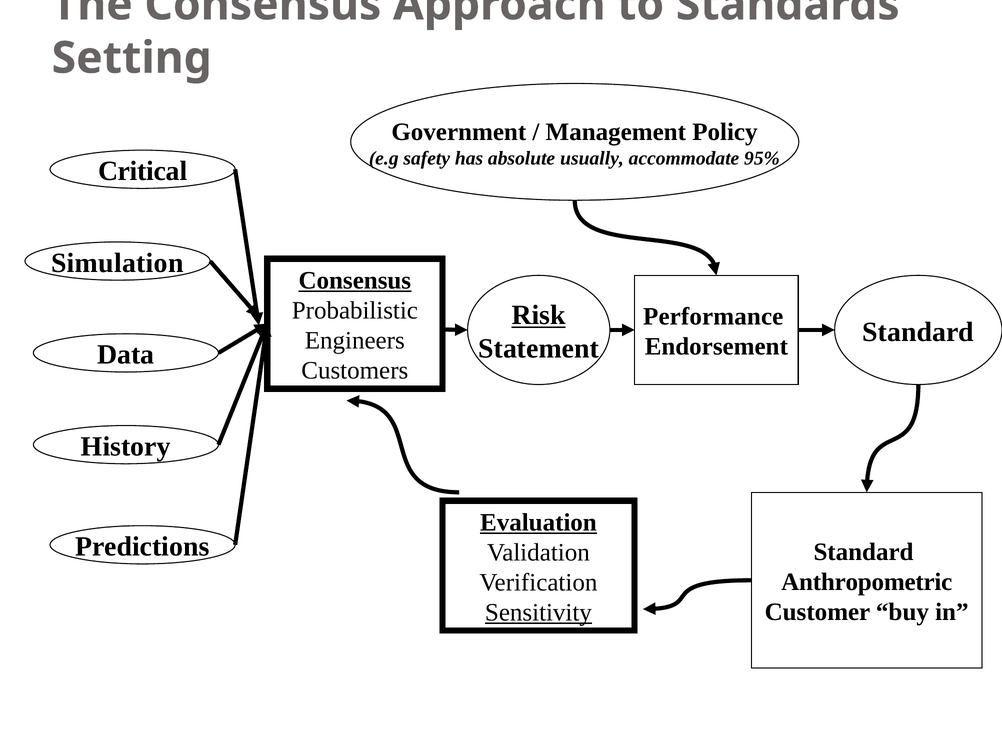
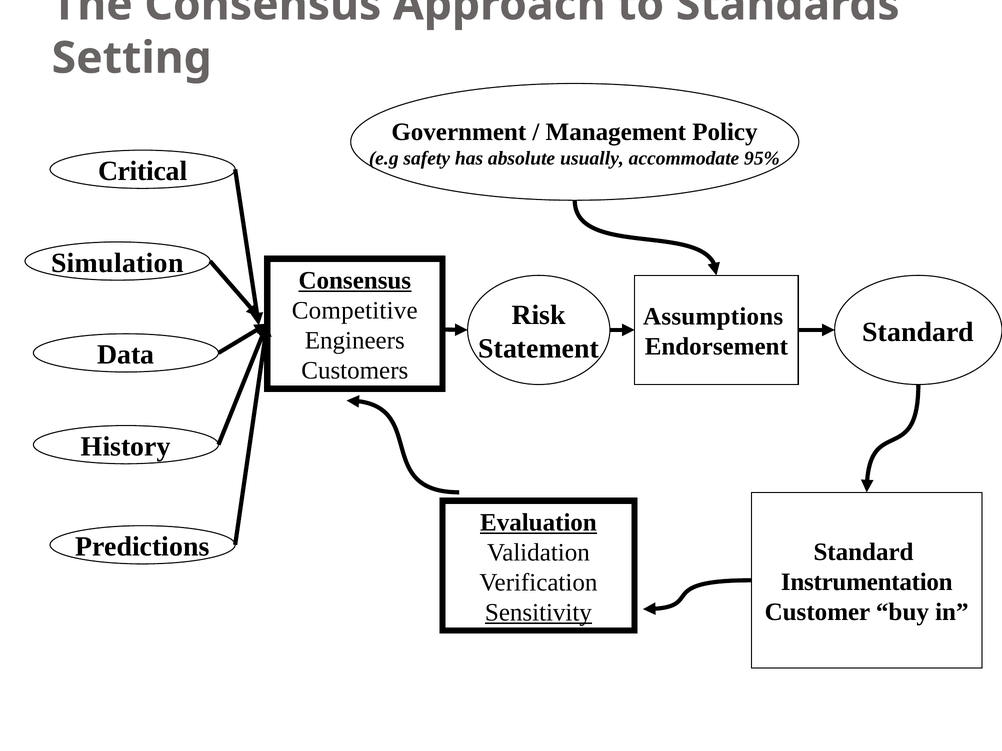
Probabilistic: Probabilistic -> Competitive (355, 311)
Risk underline: present -> none (539, 315)
Performance: Performance -> Assumptions (713, 317)
Anthropometric: Anthropometric -> Instrumentation (867, 582)
